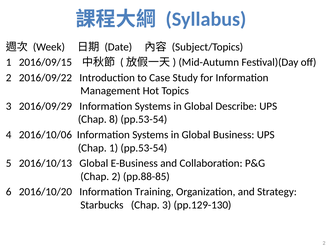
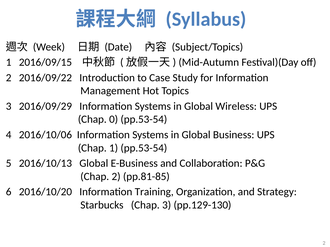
Describe: Describe -> Wireless (236, 106)
8: 8 -> 0 (114, 120)
pp.88-85: pp.88-85 -> pp.81-85 (146, 177)
